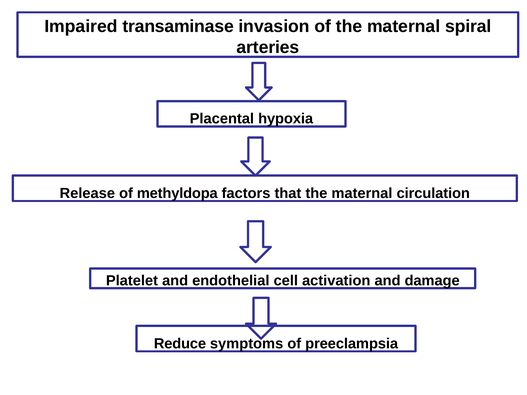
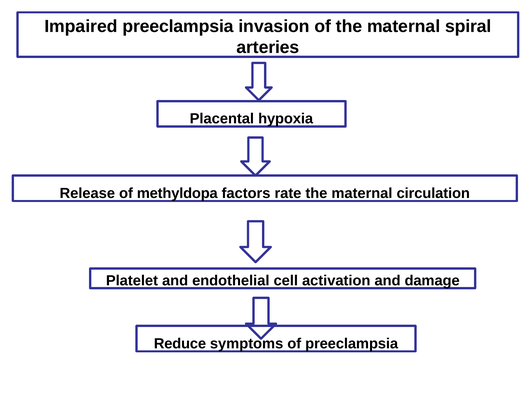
Impaired transaminase: transaminase -> preeclampsia (178, 26)
that: that -> rate (288, 193)
